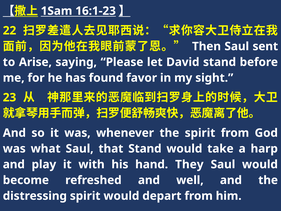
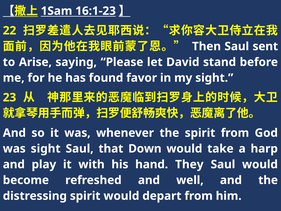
was what: what -> sight (46, 148)
that Stand: Stand -> Down (145, 148)
